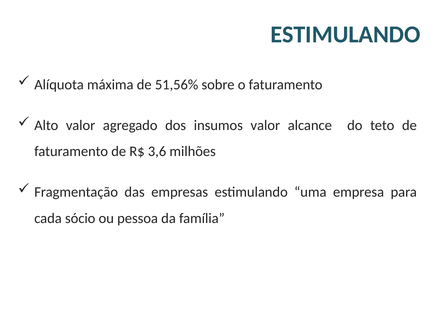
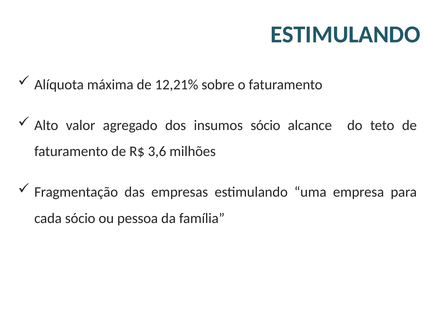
51,56%: 51,56% -> 12,21% (177, 84)
insumos valor: valor -> sócio (265, 125)
